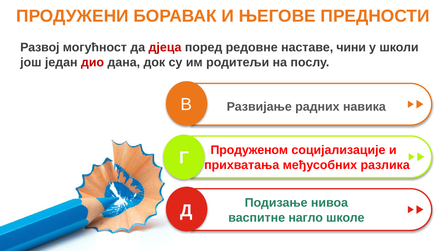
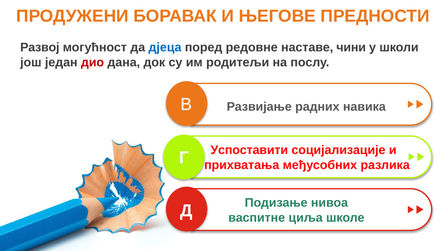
дјеца colour: red -> blue (165, 47)
Продуженом: Продуженом -> Успоставити (249, 150)
нагло: нагло -> циља (306, 218)
